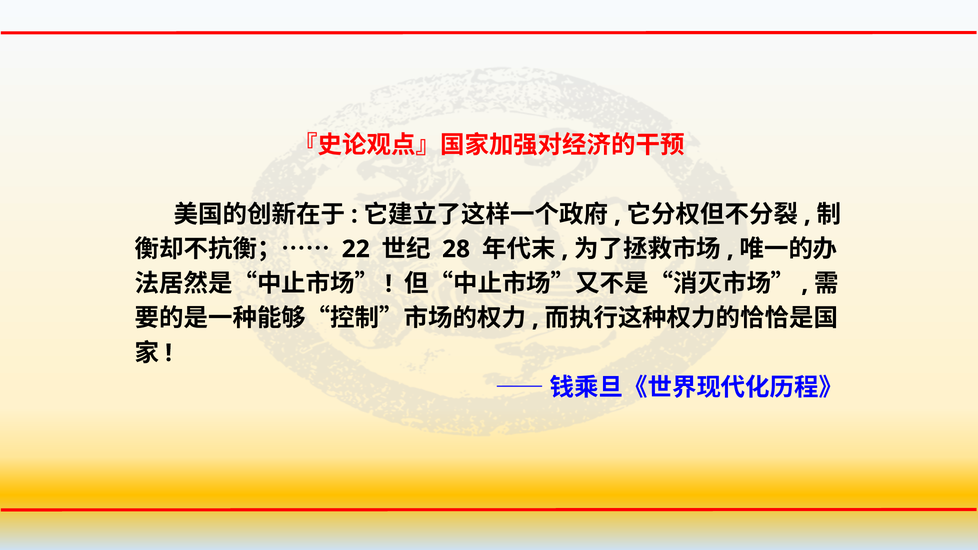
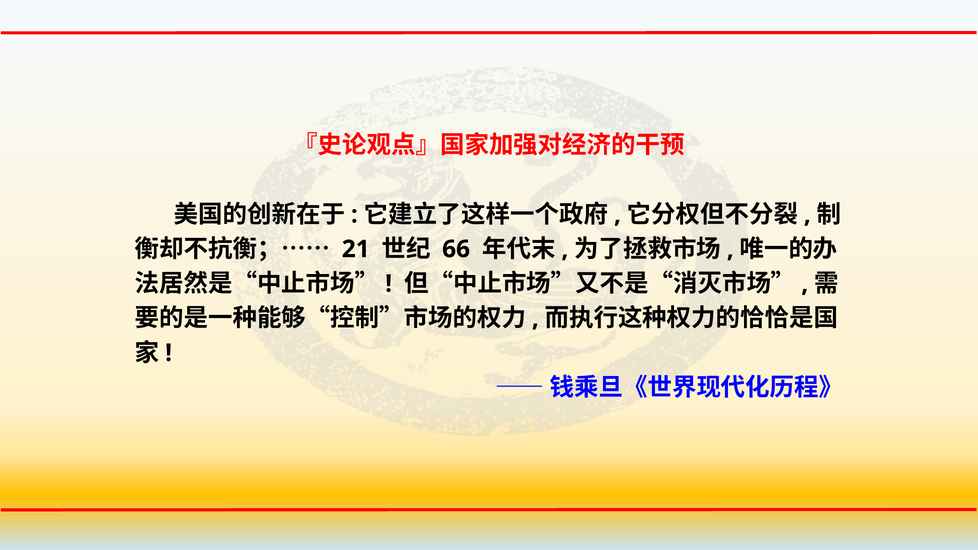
22: 22 -> 21 (356, 249)
28: 28 -> 66 (456, 249)
